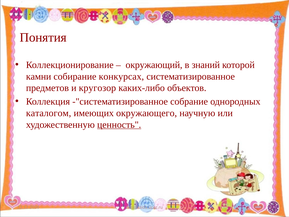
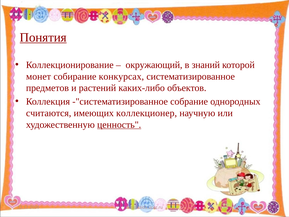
Понятия underline: none -> present (43, 37)
камни: камни -> монет (39, 76)
кругозор: кругозор -> растений (97, 88)
каталогом: каталогом -> считаются (49, 113)
окружающего: окружающего -> коллекционер (147, 113)
